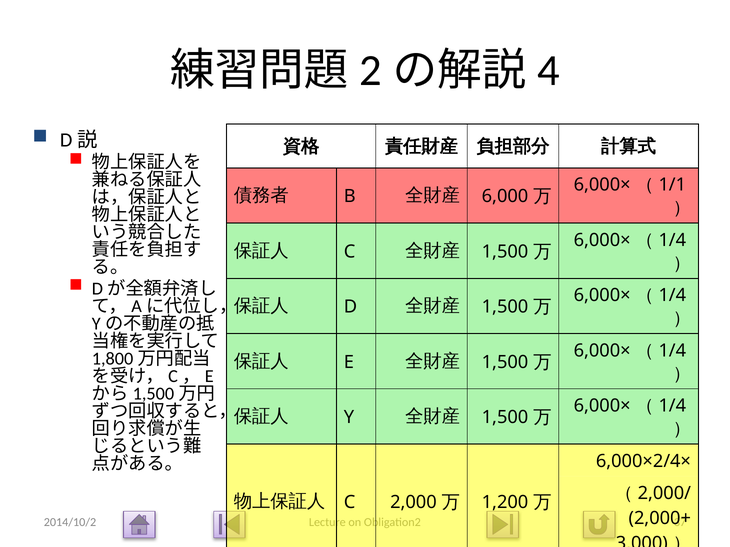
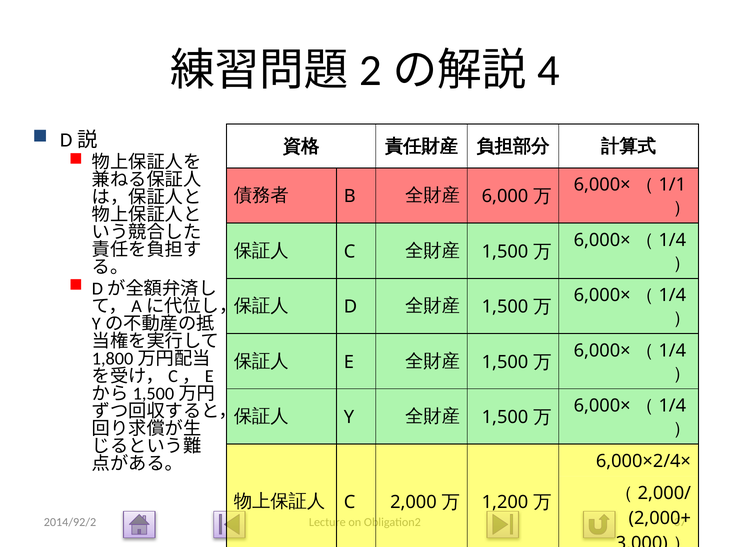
2014/10/2: 2014/10/2 -> 2014/92/2 (70, 523)
